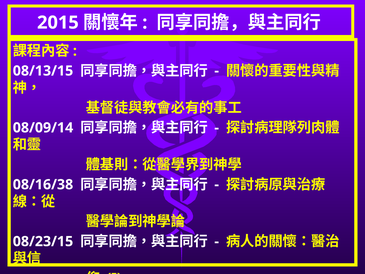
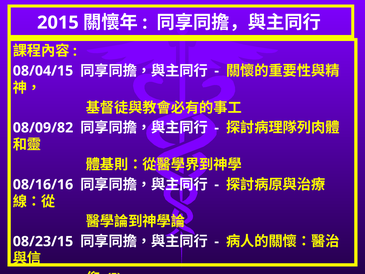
08/13/15: 08/13/15 -> 08/04/15 (43, 71)
08/09/14: 08/09/14 -> 08/09/82 (43, 128)
08/16/38: 08/16/38 -> 08/16/16 (43, 184)
